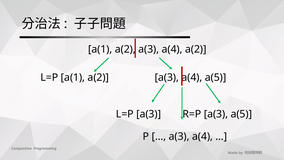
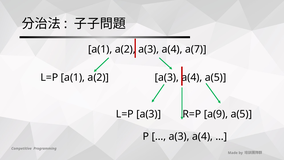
a(4 a(2: a(2 -> a(7 (196, 49)
R=P a(3: a(3 -> a(9 (216, 114)
